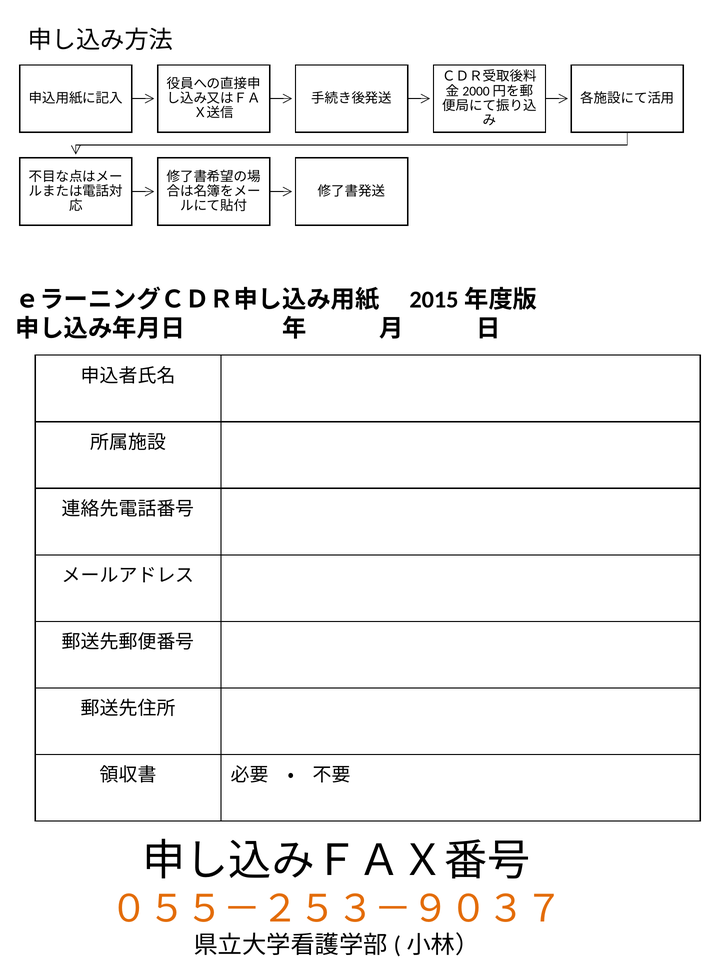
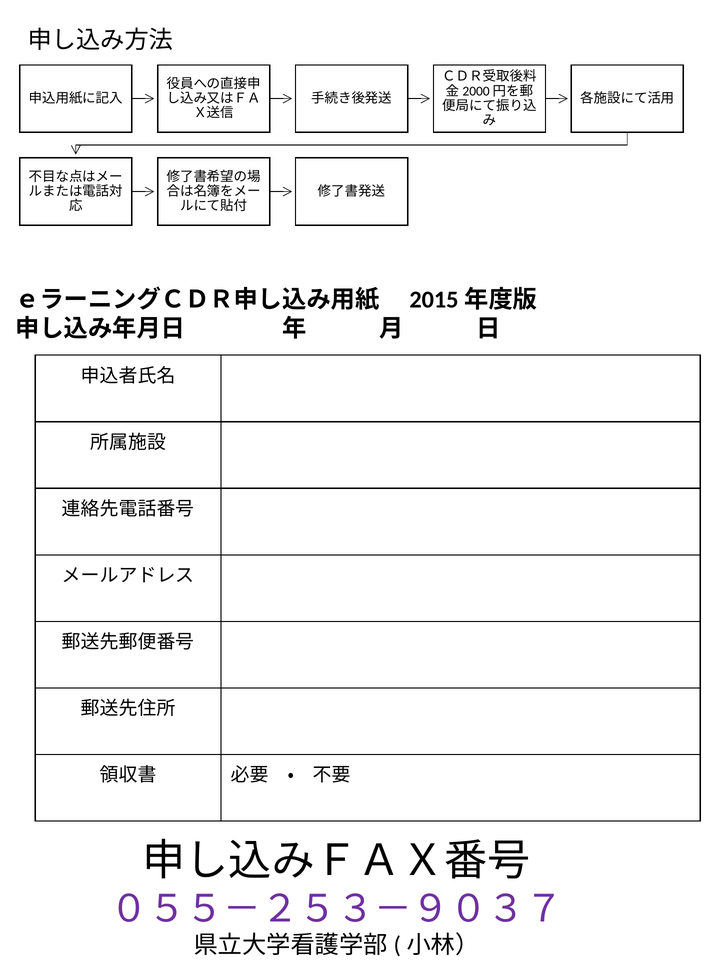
０５５－２５３－９０３７ colour: orange -> purple (337, 910)
